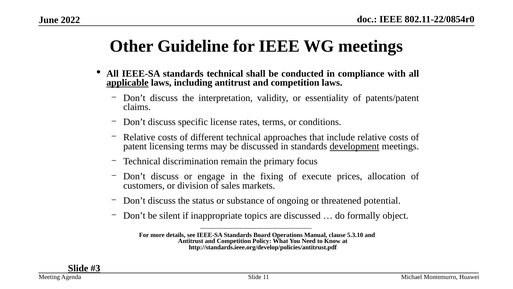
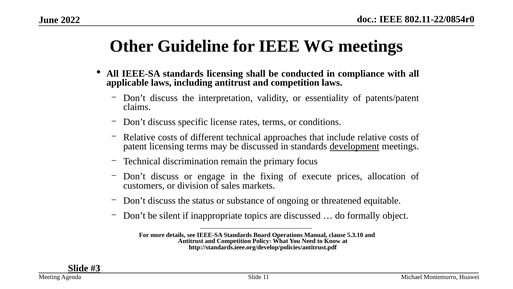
standards technical: technical -> licensing (225, 73)
applicable underline: present -> none (127, 83)
potential: potential -> equitable (382, 200)
